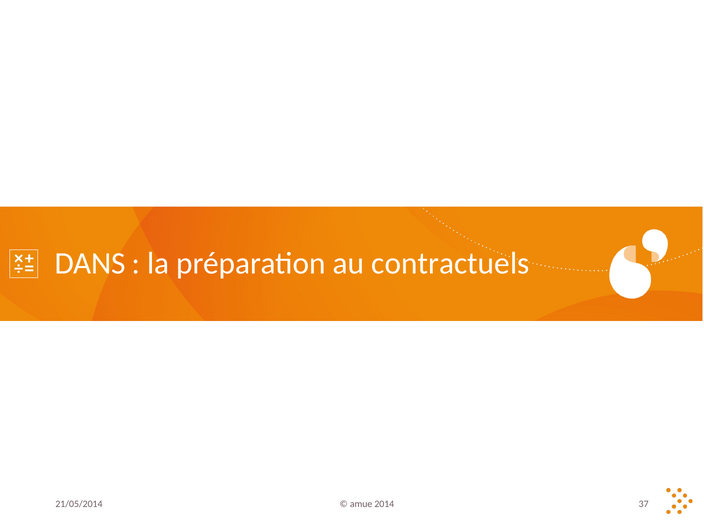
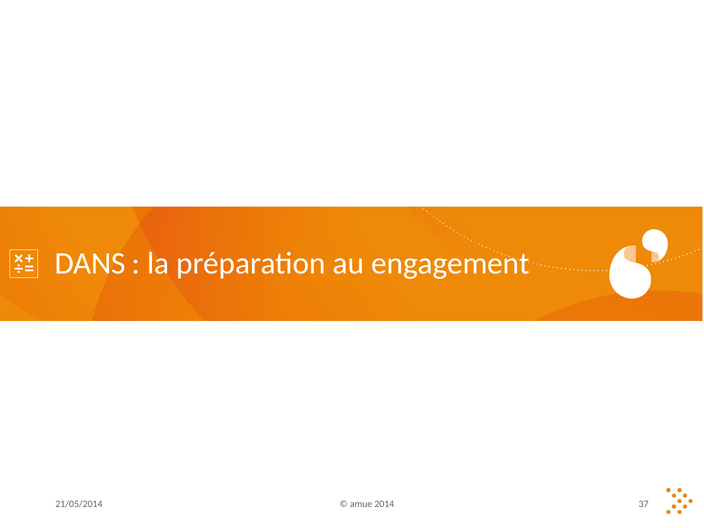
contractuels: contractuels -> engagement (451, 263)
